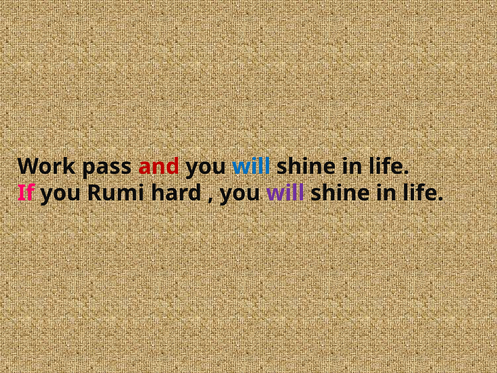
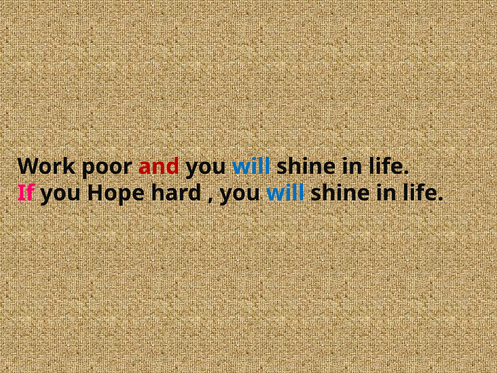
pass: pass -> poor (107, 166)
Rumi: Rumi -> Hope (116, 193)
will colour: purple -> blue (285, 193)
